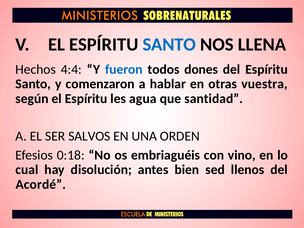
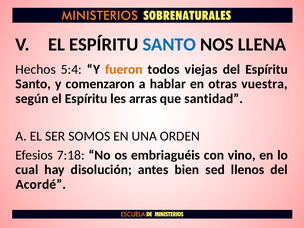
4:4: 4:4 -> 5:4 (71, 69)
fueron colour: blue -> orange (124, 69)
dones: dones -> viejas (201, 69)
agua: agua -> arras (143, 99)
SALVOS: SALVOS -> SOMOS (89, 136)
0:18: 0:18 -> 7:18 (71, 155)
